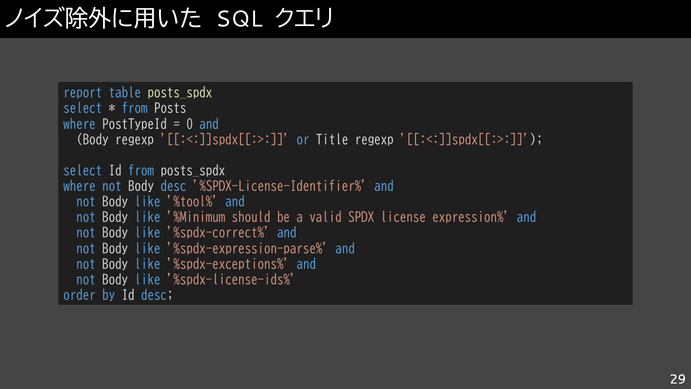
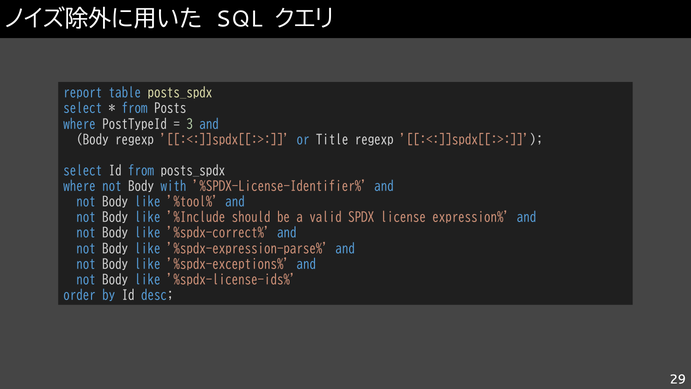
0: 0 -> 3 (190, 124)
Body desc: desc -> with (173, 186)
%Minimum: %Minimum -> %Include (196, 217)
